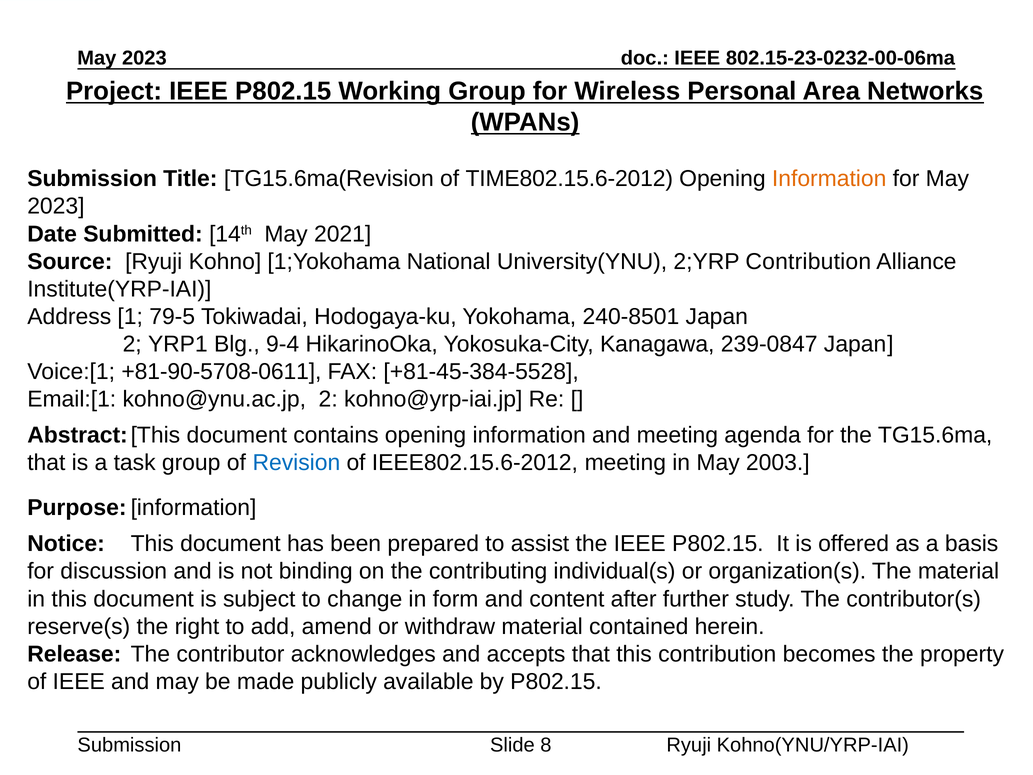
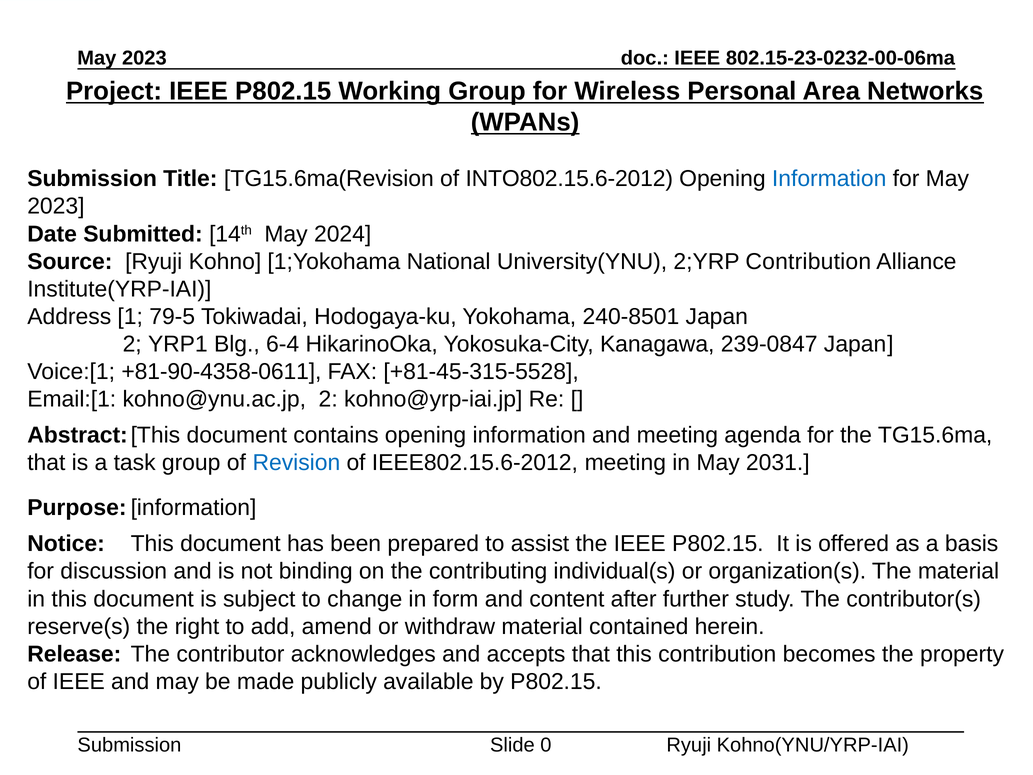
TIME802.15.6-2012: TIME802.15.6-2012 -> INTO802.15.6-2012 (569, 179)
Information colour: orange -> blue (829, 179)
2021: 2021 -> 2024 (343, 234)
9-4: 9-4 -> 6-4 (283, 344)
+81-90-5708-0611: +81-90-5708-0611 -> +81-90-4358-0611 (221, 372)
+81-45-384-5528: +81-45-384-5528 -> +81-45-315-5528 (481, 372)
2003: 2003 -> 2031 (778, 463)
8: 8 -> 0 (546, 745)
